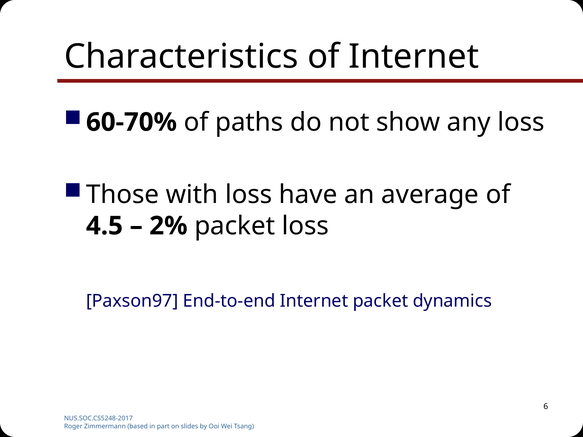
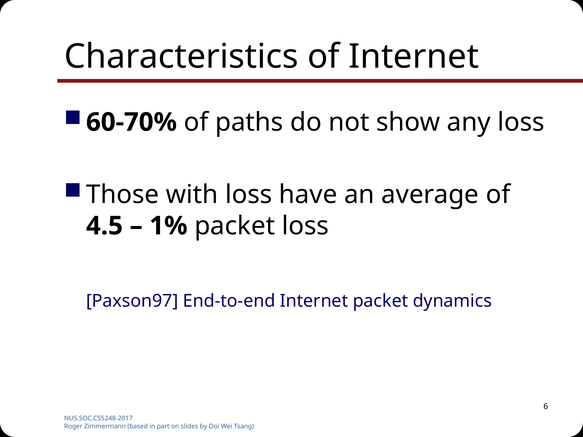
2%: 2% -> 1% (168, 226)
